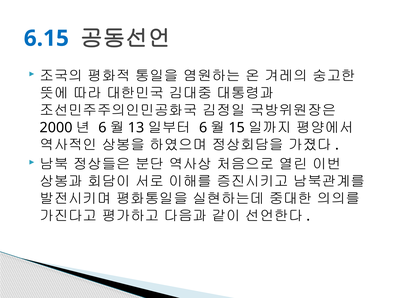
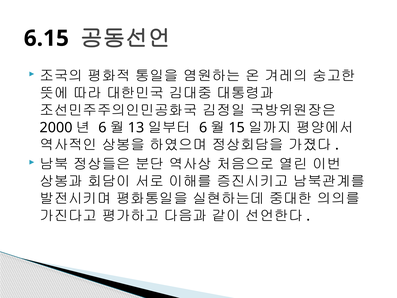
6.15 colour: blue -> black (46, 38)
